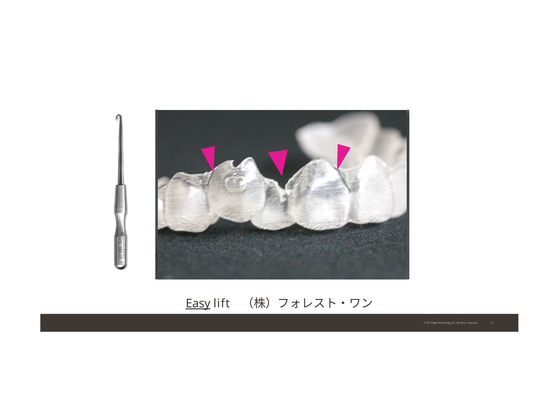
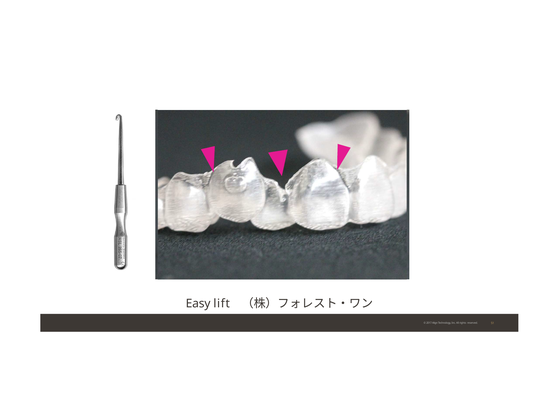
Easy underline: present -> none (198, 304)
